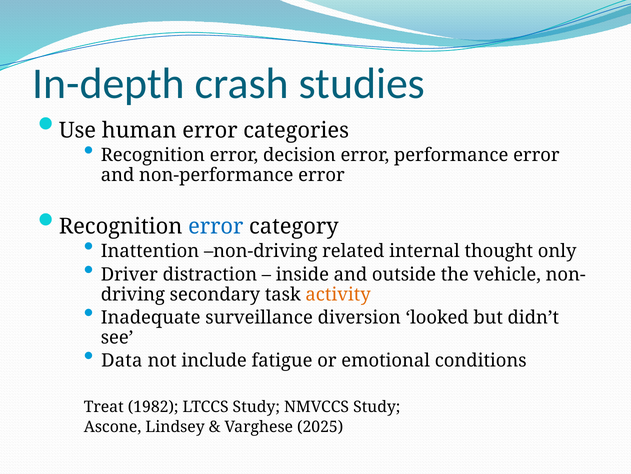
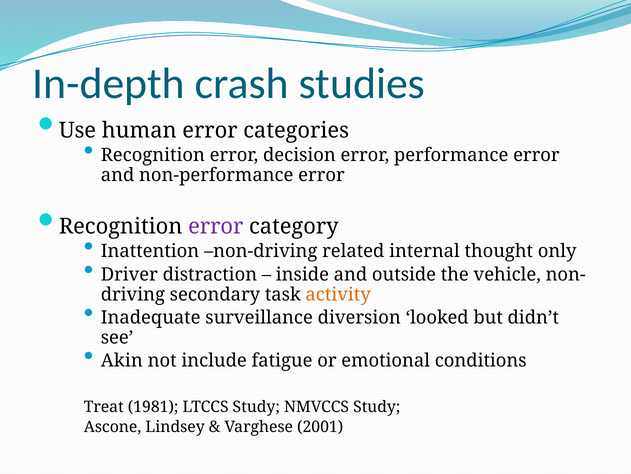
error colour: blue -> purple (216, 226)
Data: Data -> Akin (122, 360)
1982: 1982 -> 1981 (153, 407)
2025: 2025 -> 2001 (320, 426)
